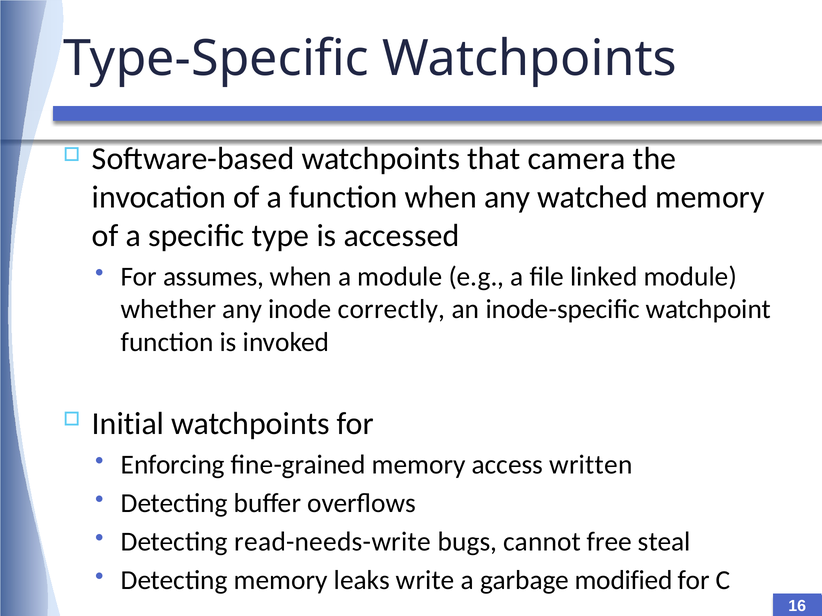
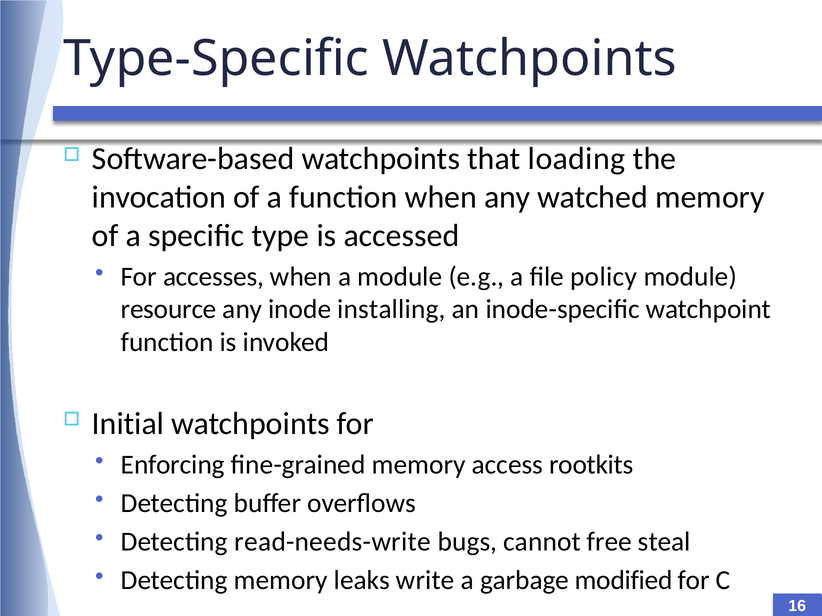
camera: camera -> loading (577, 159)
assumes: assumes -> accesses (213, 277)
linked: linked -> policy (604, 277)
whether: whether -> resource (169, 310)
correctly: correctly -> installing (391, 310)
written: written -> rootkits (591, 465)
